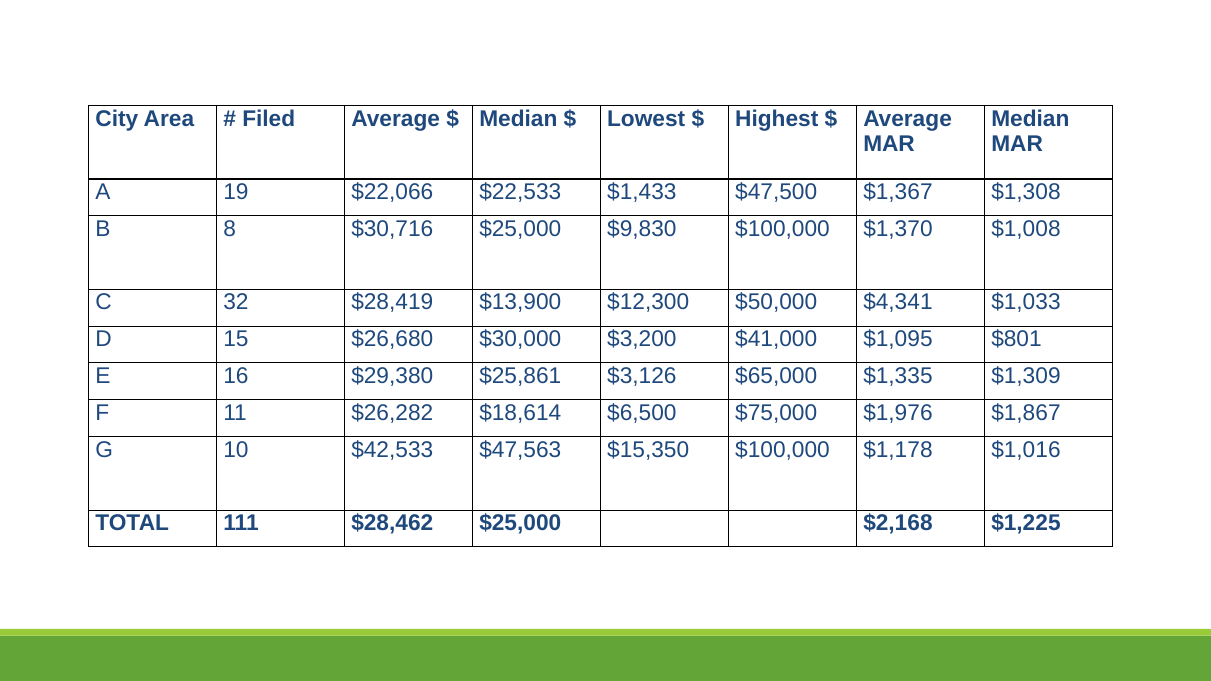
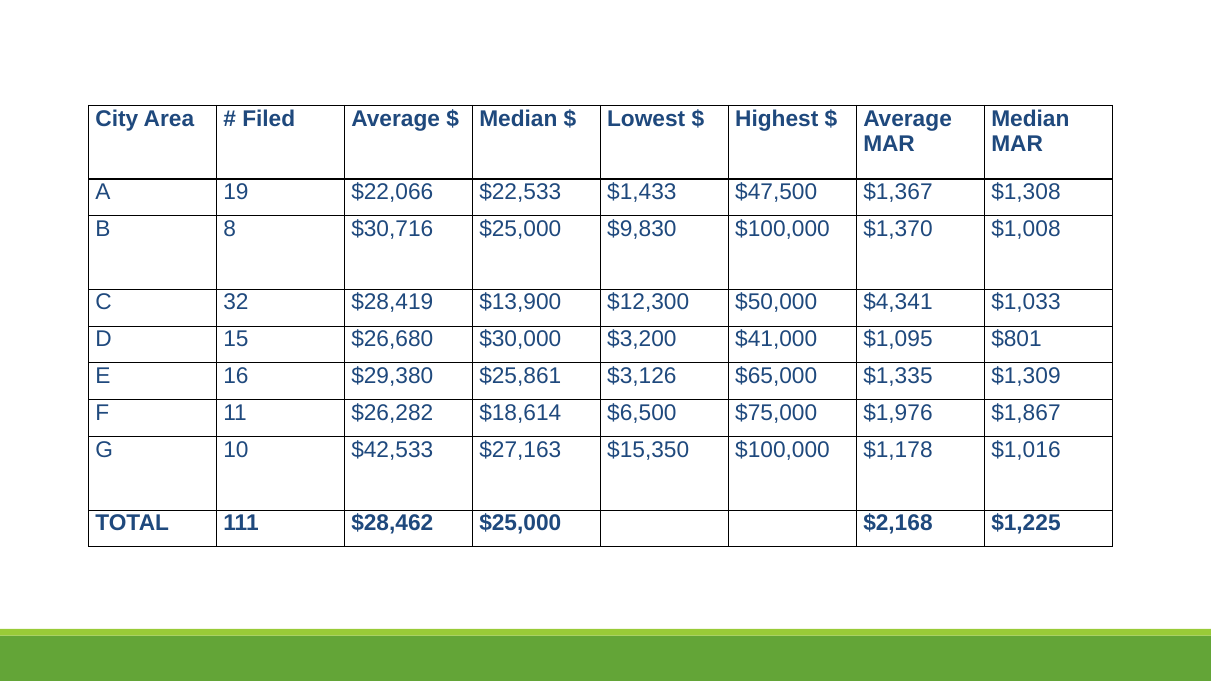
$47,563: $47,563 -> $27,163 (520, 450)
